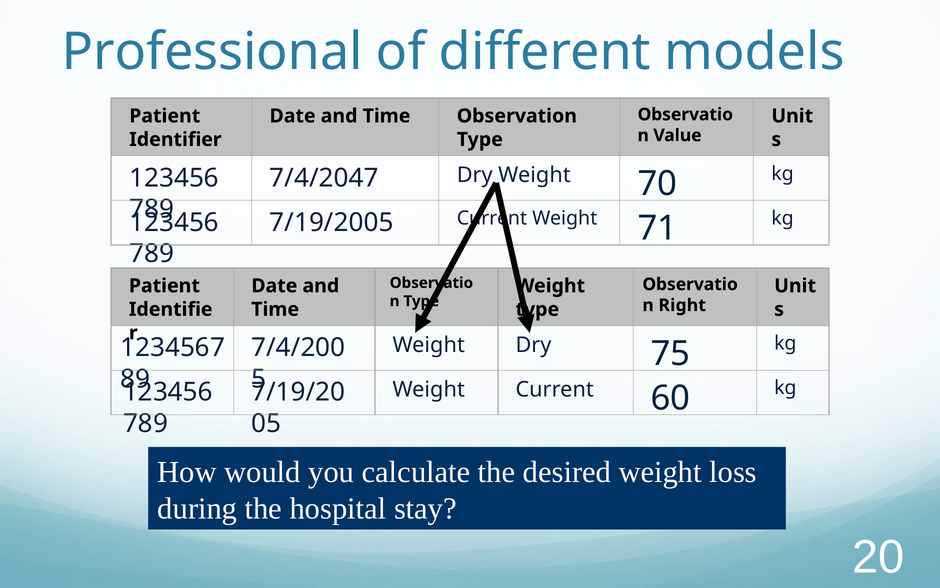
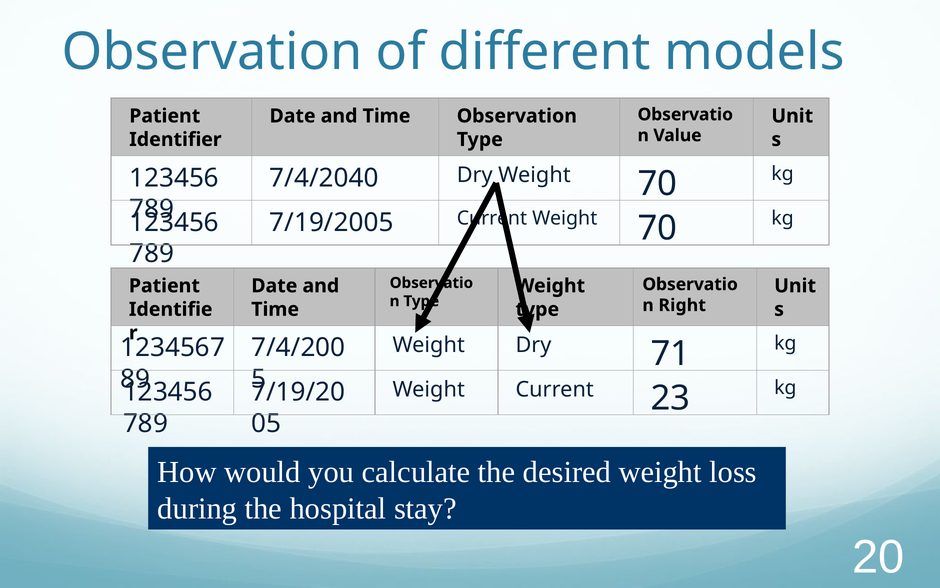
Professional: Professional -> Observation (212, 52)
7/4/2047: 7/4/2047 -> 7/4/2040 (324, 178)
71: 71 -> 70 (657, 228)
75: 75 -> 71 (670, 353)
60: 60 -> 23 (670, 398)
